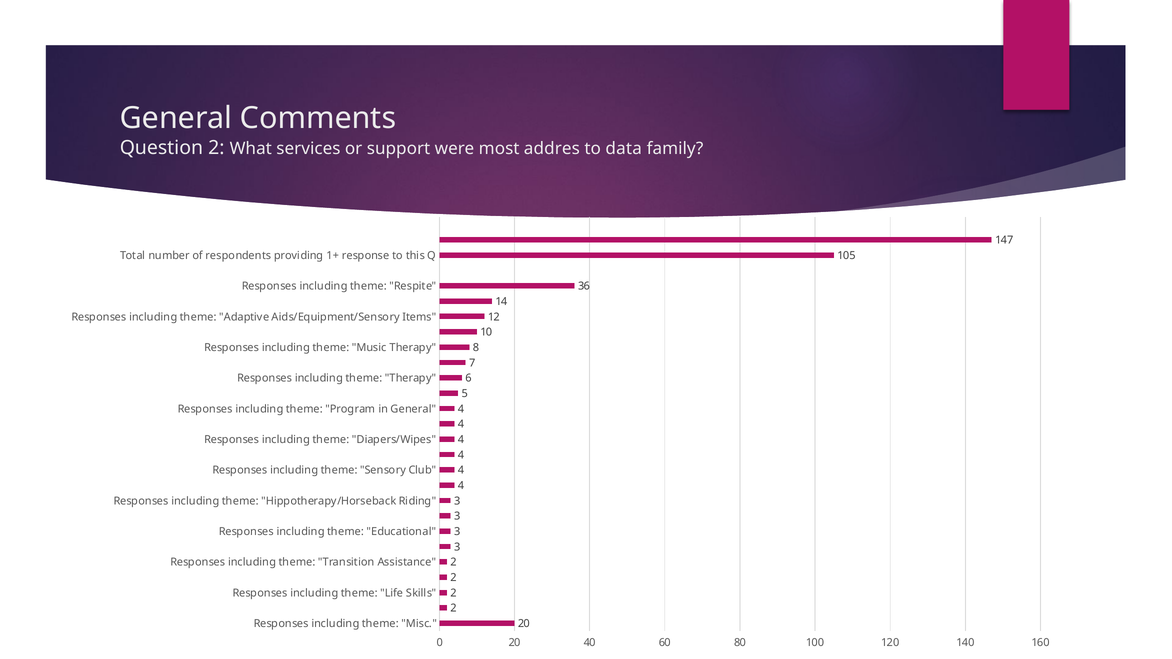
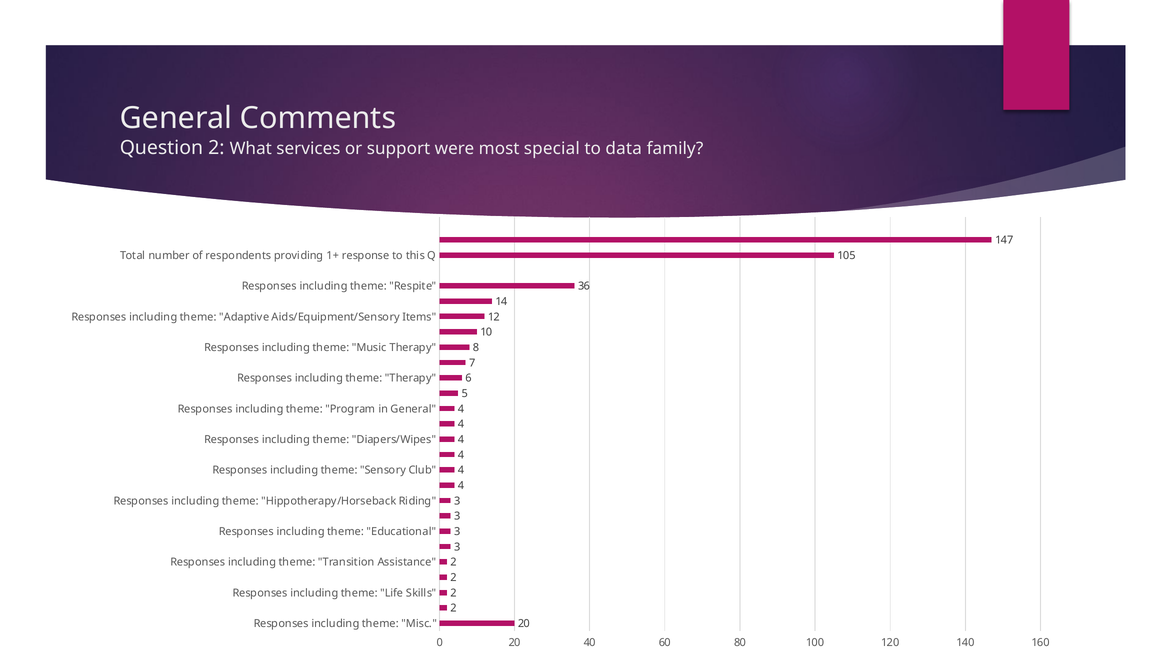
addres: addres -> special (552, 148)
